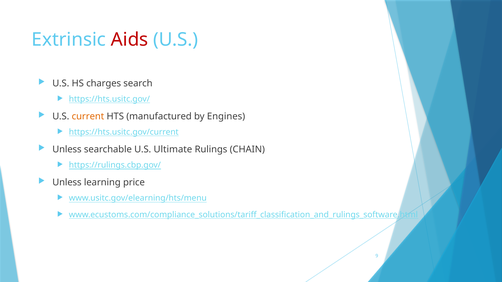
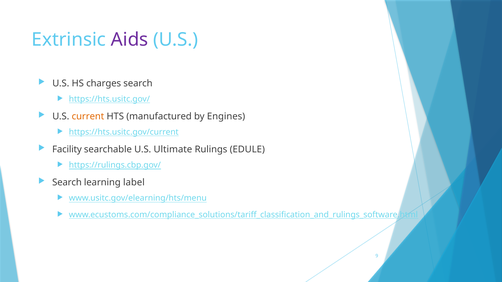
Aids colour: red -> purple (130, 40)
Unless: Unless -> Facility (67, 150)
CHAIN: CHAIN -> EDULE (247, 150)
Unless: Unless -> Search (67, 183)
price: price -> label (134, 183)
